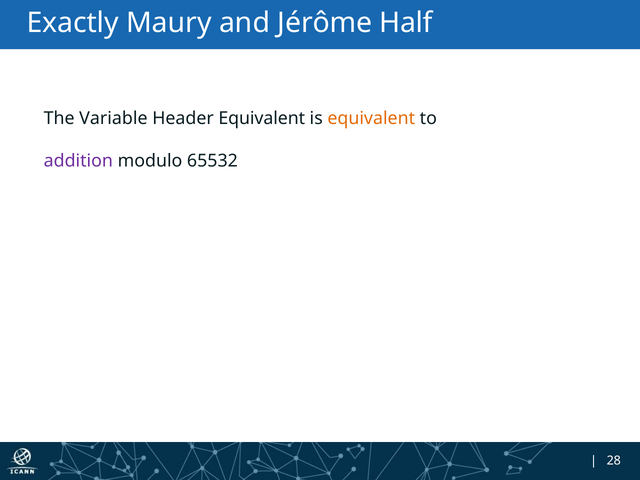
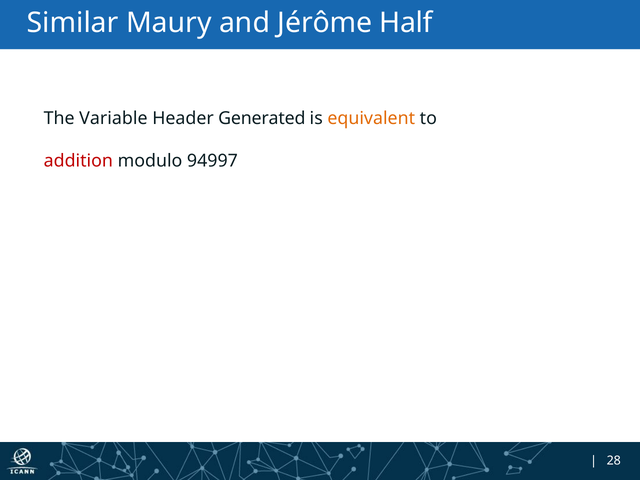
Exactly: Exactly -> Similar (73, 23)
Header Equivalent: Equivalent -> Generated (262, 118)
addition colour: purple -> red (78, 161)
65532: 65532 -> 94997 (212, 161)
